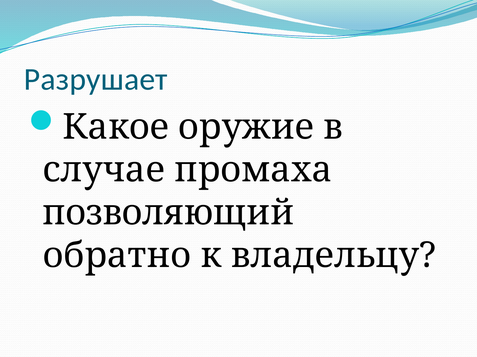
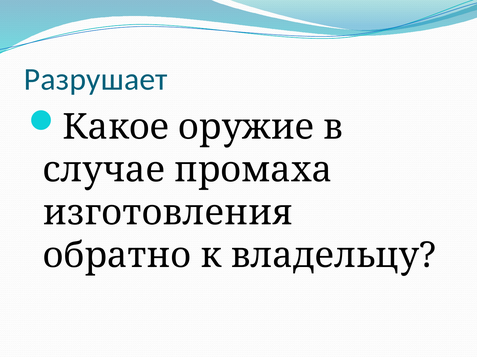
позволяющий: позволяющий -> изготовления (168, 213)
